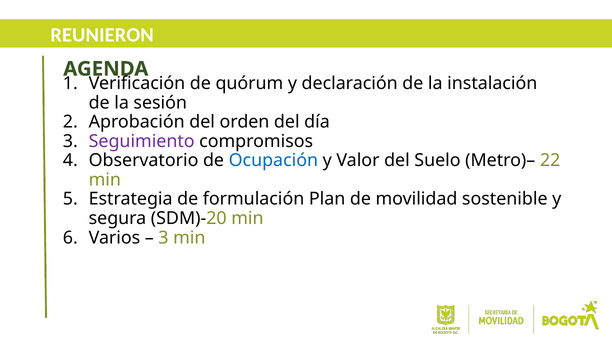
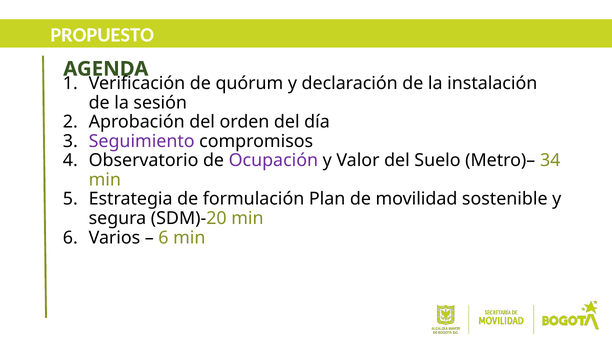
REUNIERON: REUNIERON -> PROPUESTO (102, 35)
Ocupación colour: blue -> purple (273, 161)
22: 22 -> 34 (550, 161)
3: 3 -> 6 (163, 238)
